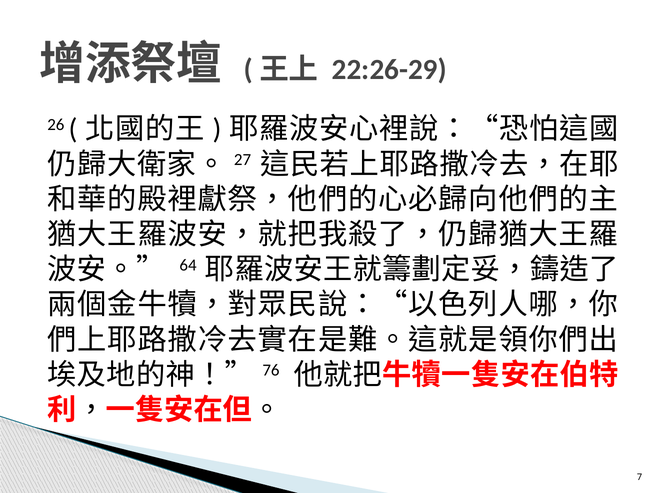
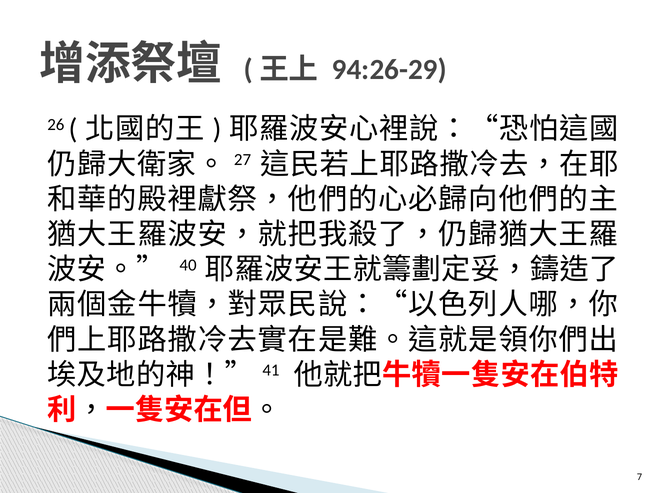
22:26-29: 22:26-29 -> 94:26-29 (389, 70)
64: 64 -> 40 (188, 265)
76: 76 -> 41 (271, 371)
